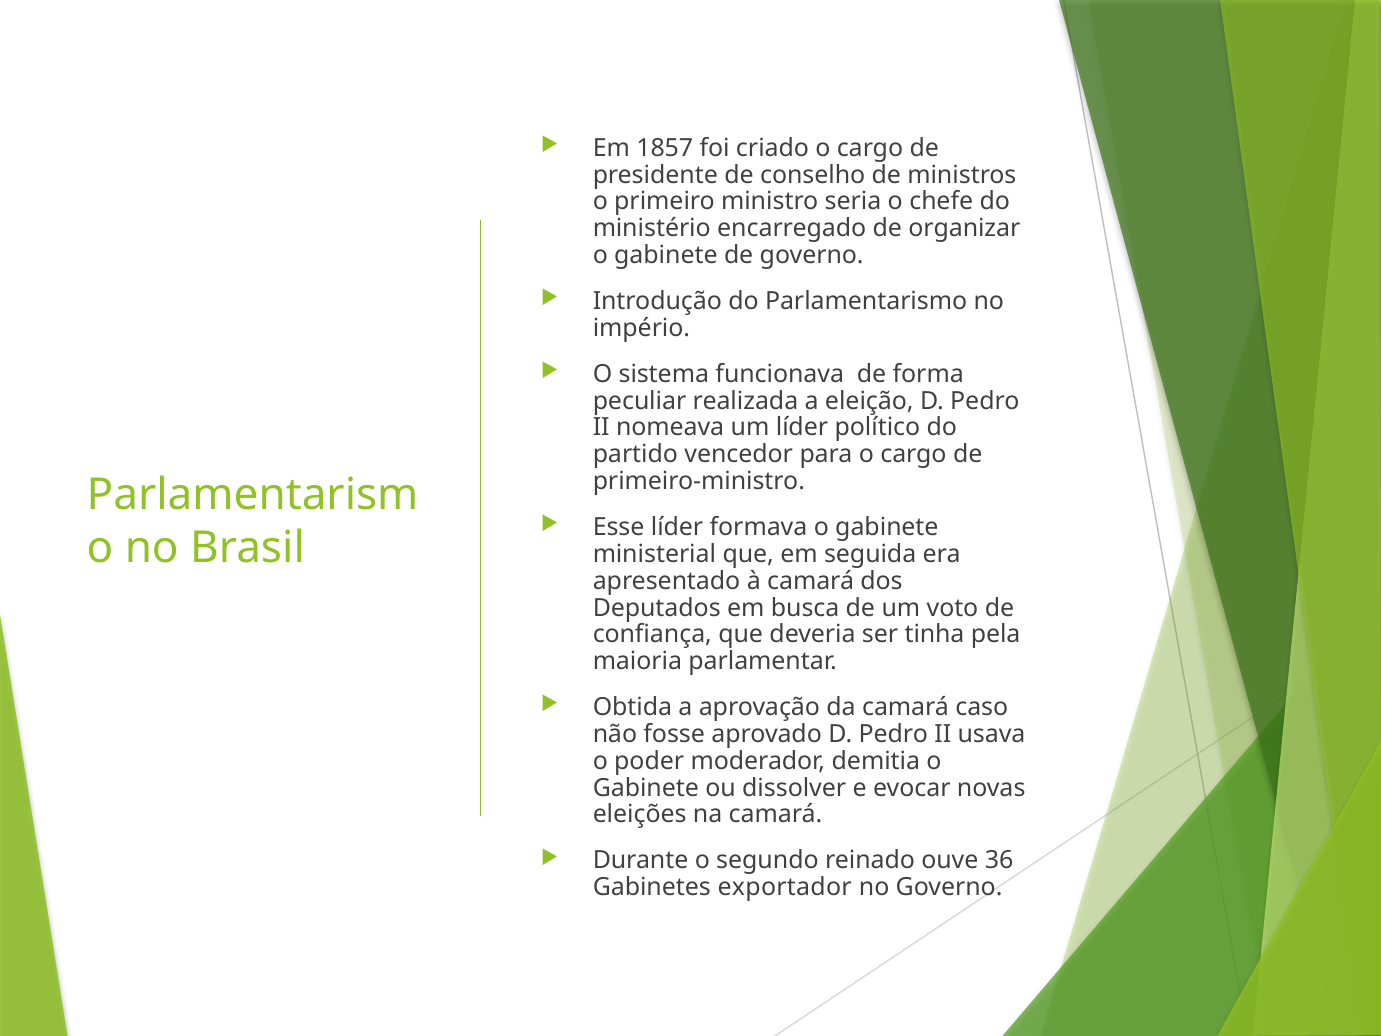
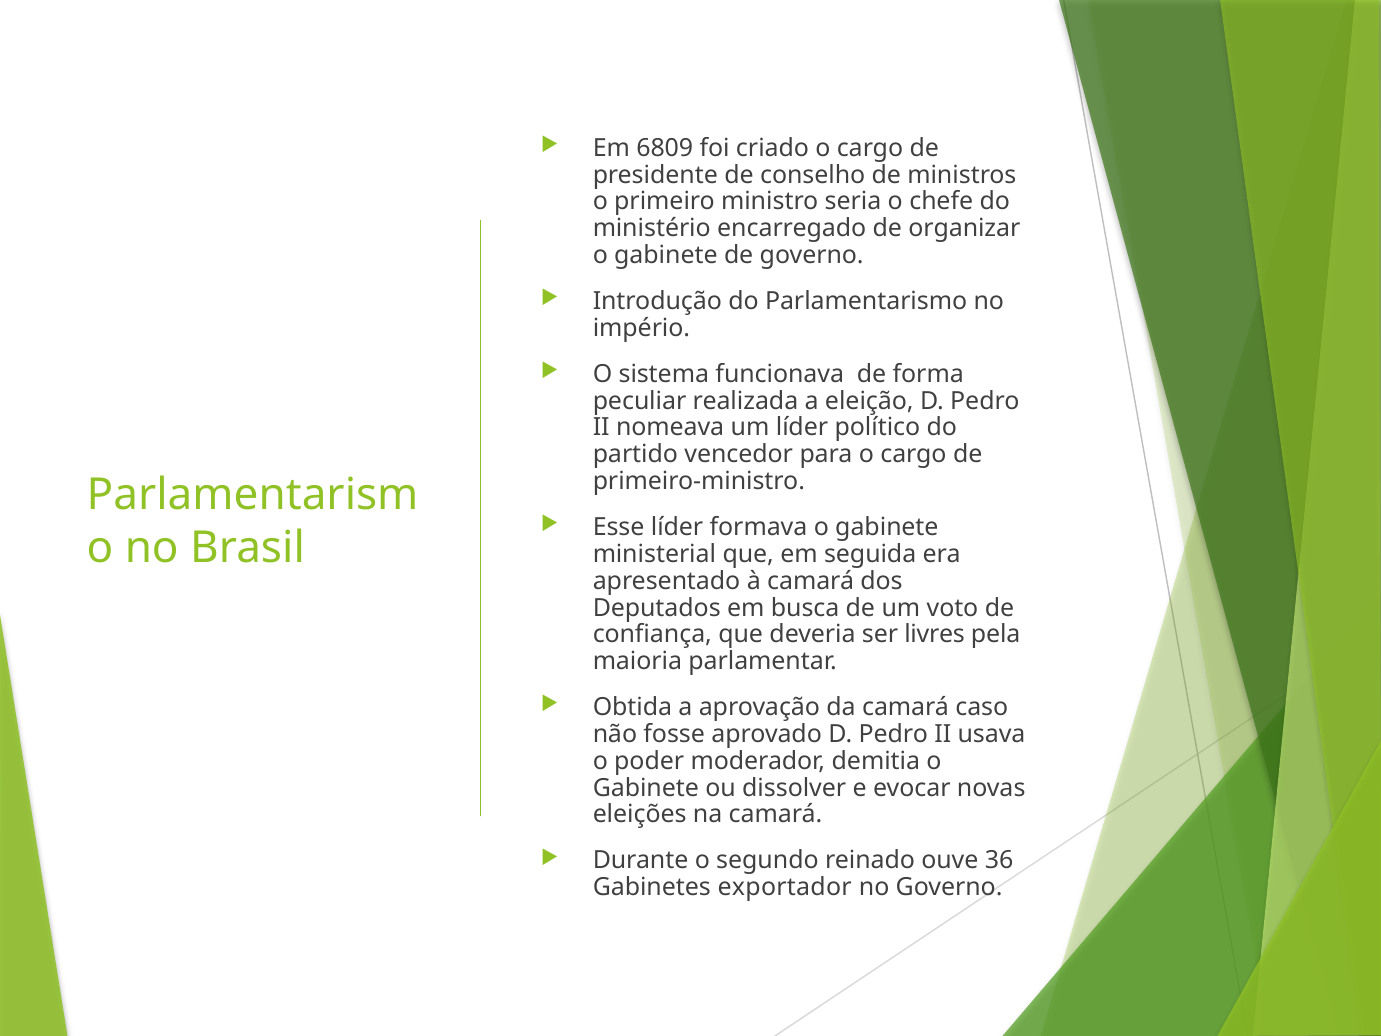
1857: 1857 -> 6809 (665, 148)
tinha: tinha -> livres (935, 634)
